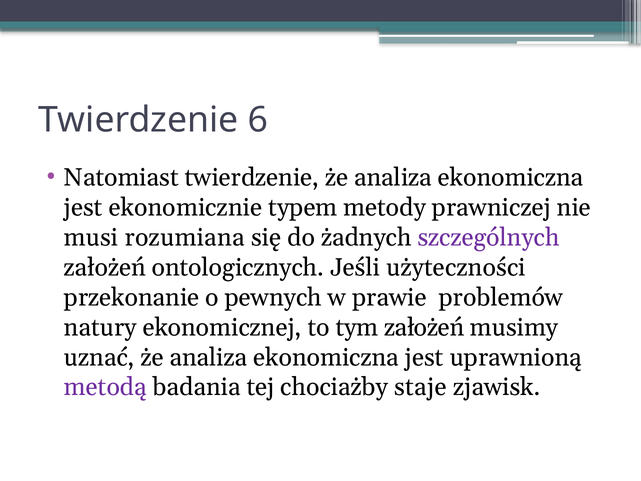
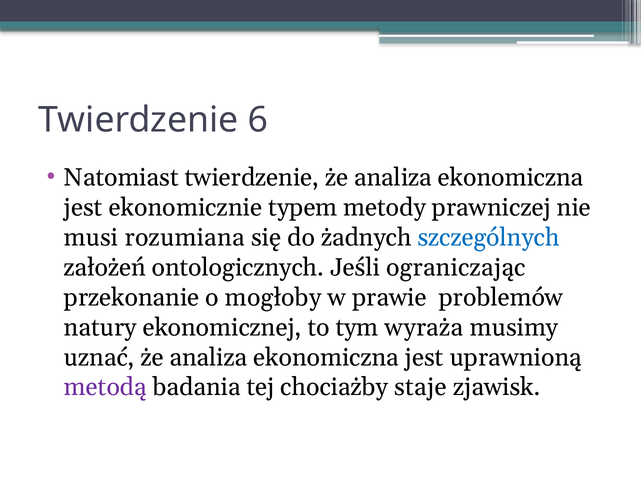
szczególnych colour: purple -> blue (489, 237)
użyteczności: użyteczności -> ograniczając (456, 267)
pewnych: pewnych -> mogłoby (273, 297)
tym założeń: założeń -> wyraża (424, 327)
